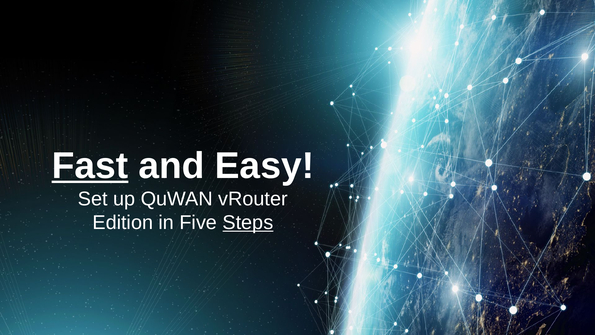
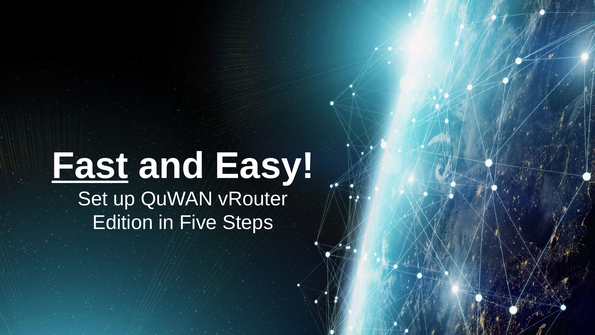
Steps underline: present -> none (248, 222)
